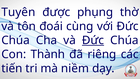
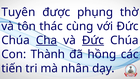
đoái: đoái -> thác (51, 26)
Cha underline: none -> present (47, 40)
riêng: riêng -> hồng (102, 54)
niềm: niềm -> nhân (75, 68)
